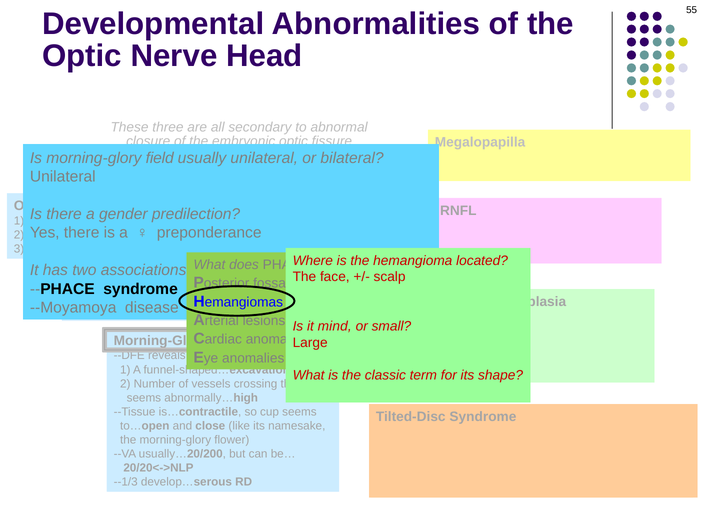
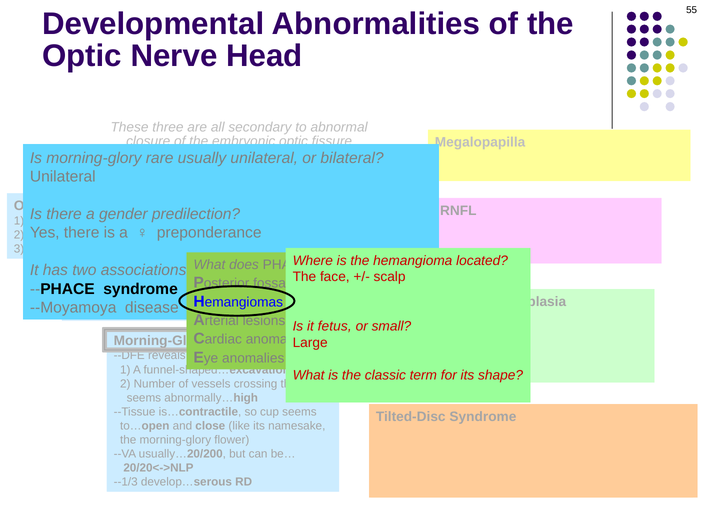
field: field -> rare (160, 158)
mind: mind -> fetus (335, 326)
